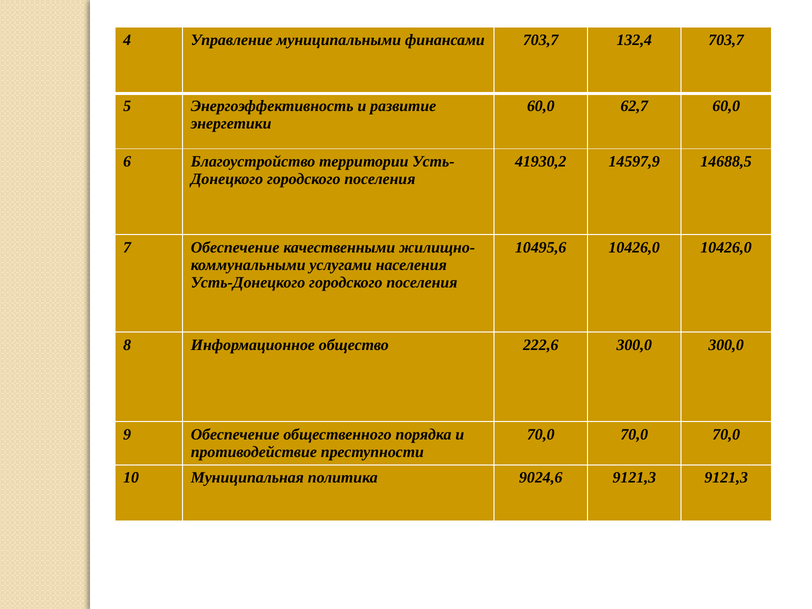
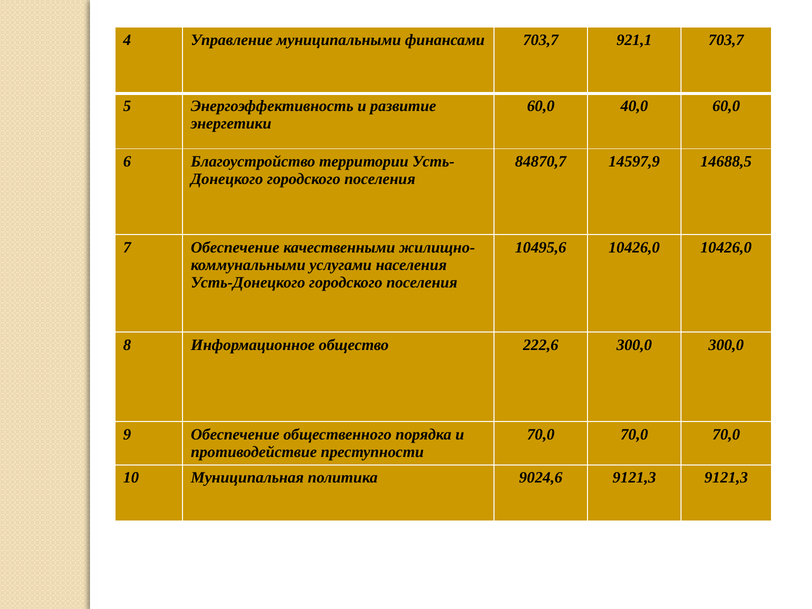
132,4: 132,4 -> 921,1 (634, 40)
62,7: 62,7 -> 40,0 (634, 106)
41930,2: 41930,2 -> 84870,7 (541, 162)
